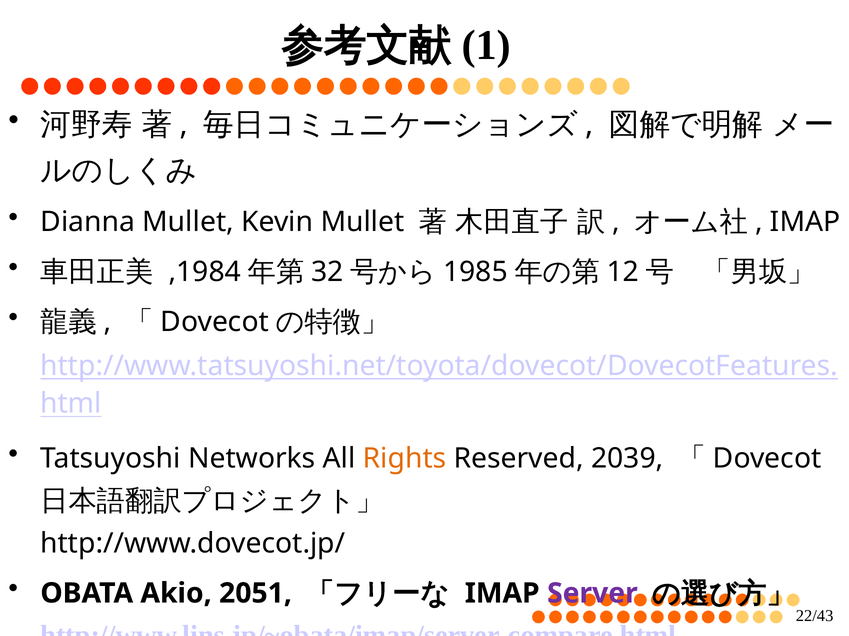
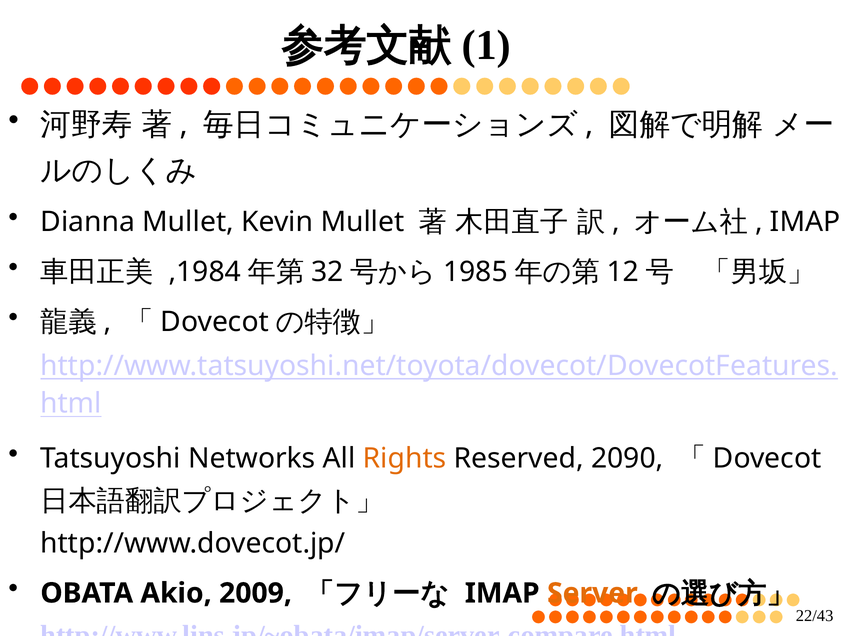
2039: 2039 -> 2090 (627, 459)
2051: 2051 -> 2009 (256, 594)
Server colour: purple -> orange (592, 594)
